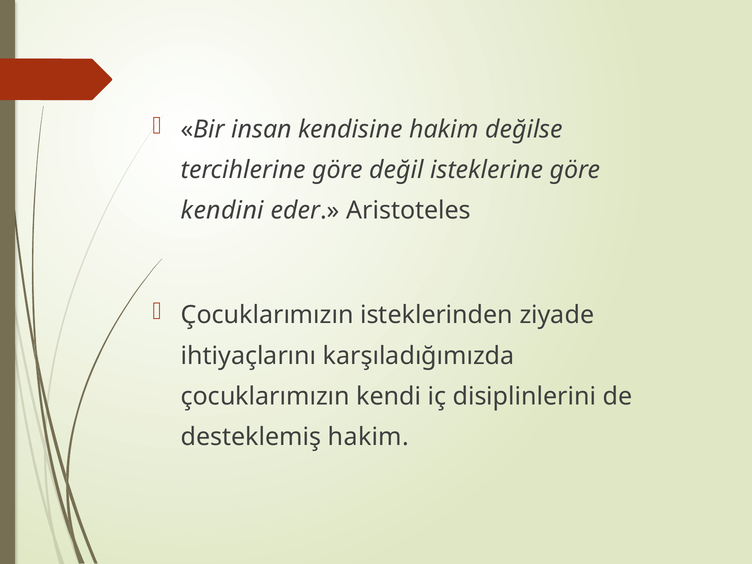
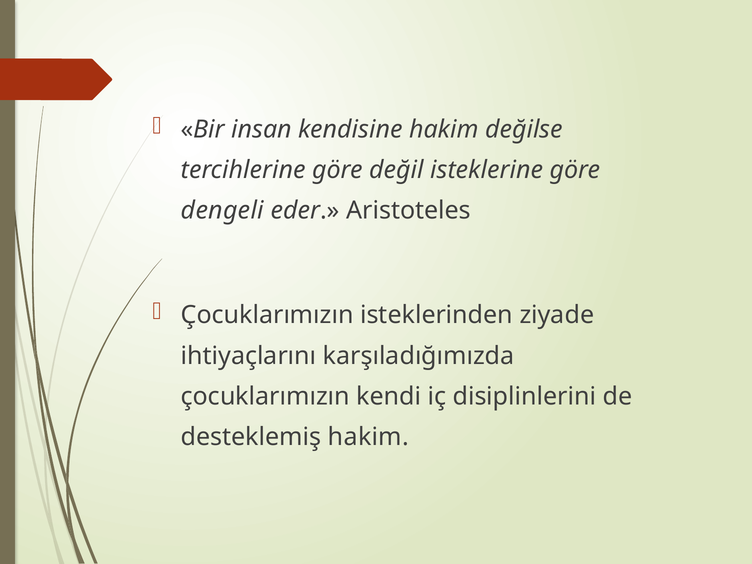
kendini: kendini -> dengeli (222, 211)
